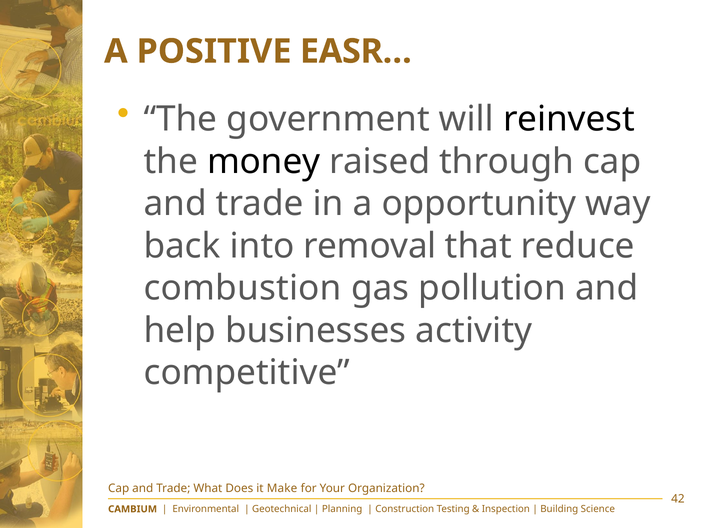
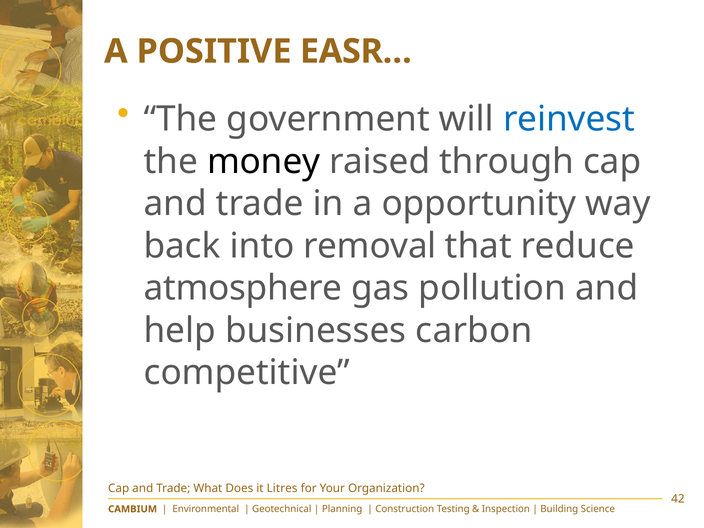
reinvest colour: black -> blue (569, 119)
combustion: combustion -> atmosphere (243, 288)
activity: activity -> carbon (474, 330)
Make: Make -> Litres (282, 488)
